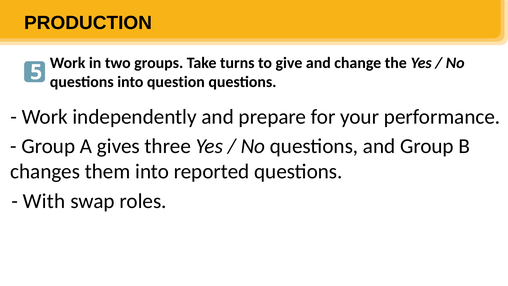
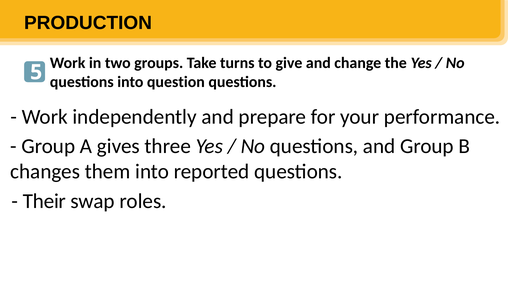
With: With -> Their (44, 201)
